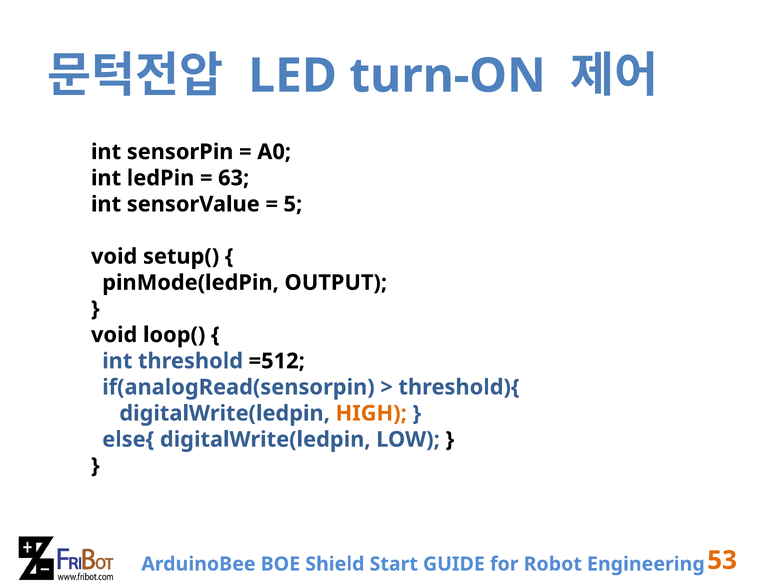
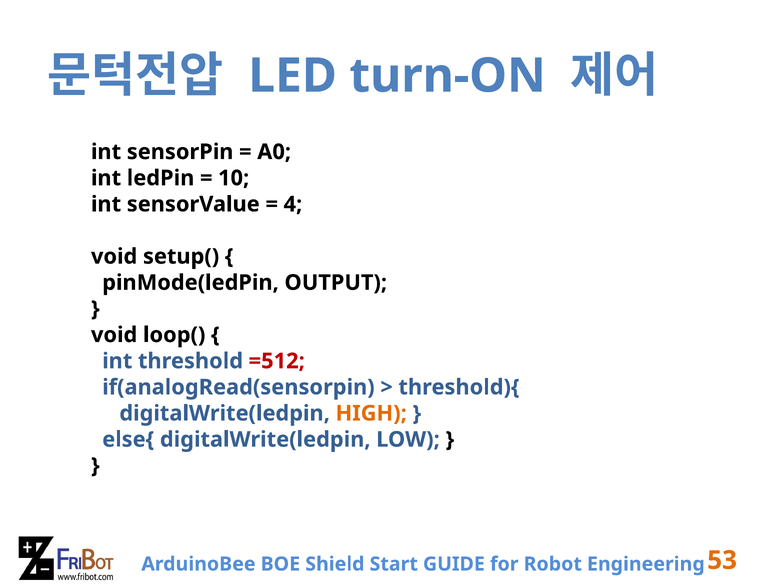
63: 63 -> 10 (234, 178)
5: 5 -> 4 (293, 204)
=512 colour: black -> red (277, 361)
